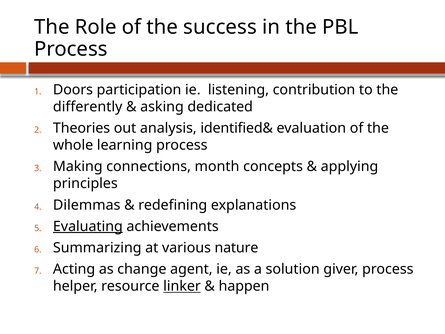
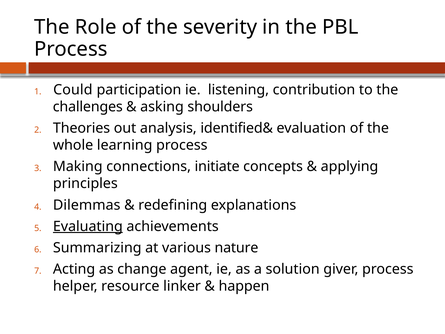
success: success -> severity (220, 27)
Doors: Doors -> Could (73, 90)
differently: differently -> challenges (88, 107)
dedicated: dedicated -> shoulders (220, 107)
month: month -> initiate (217, 166)
linker underline: present -> none (182, 286)
